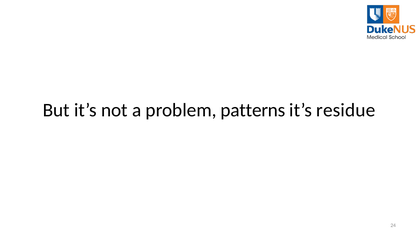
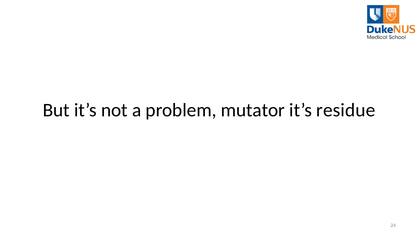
patterns: patterns -> mutator (253, 110)
